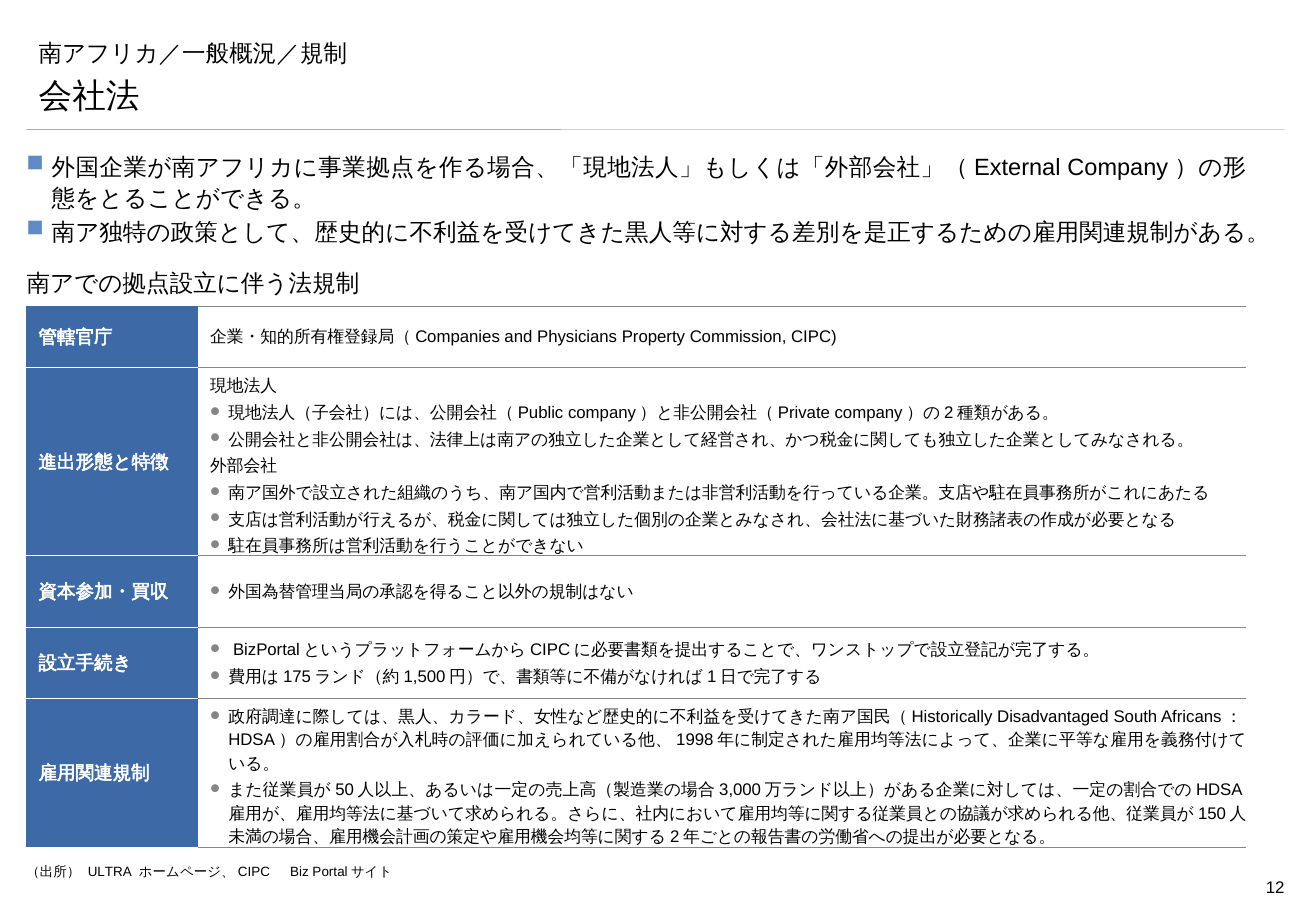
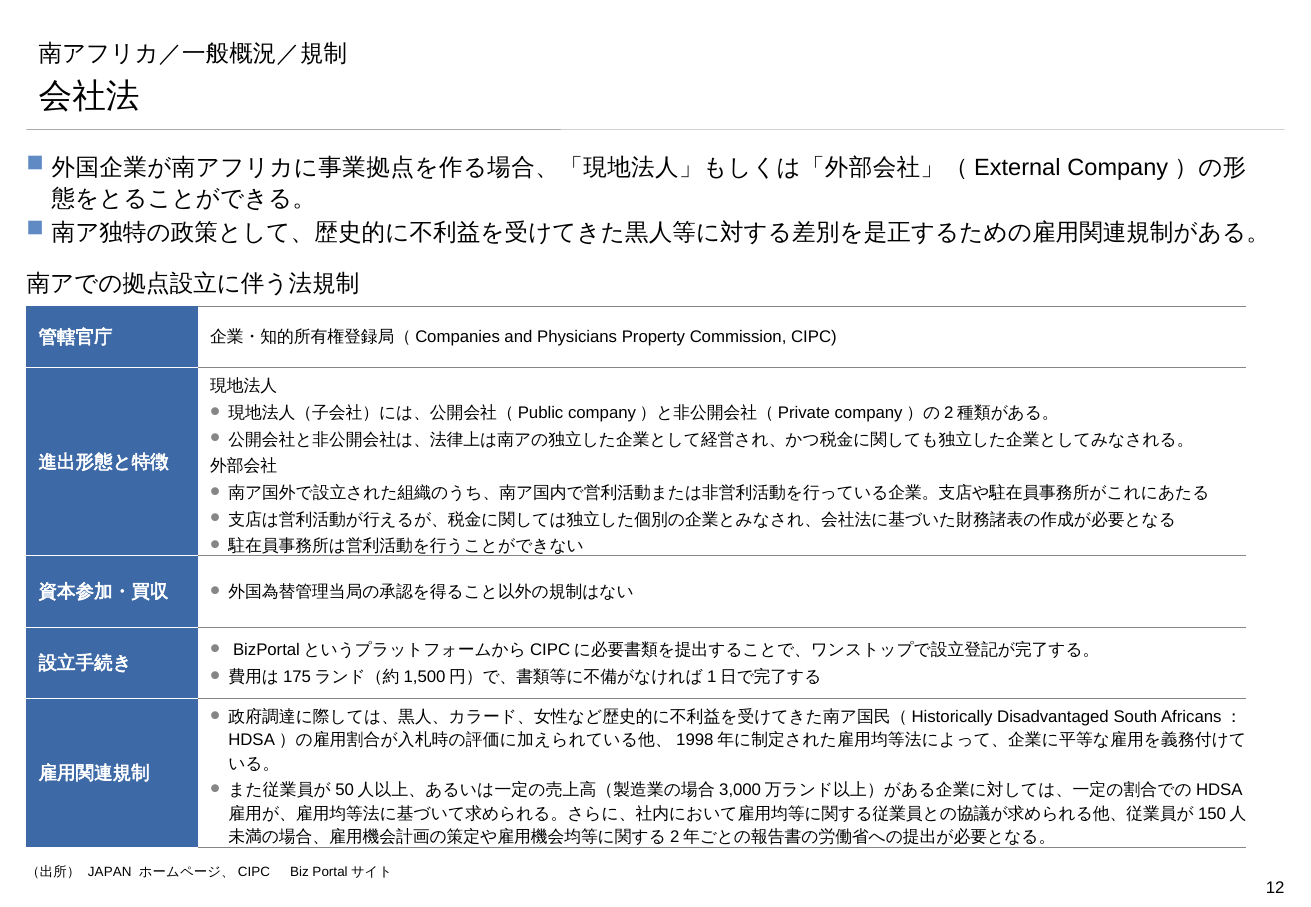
ULTRA: ULTRA -> JAPAN (110, 873)
